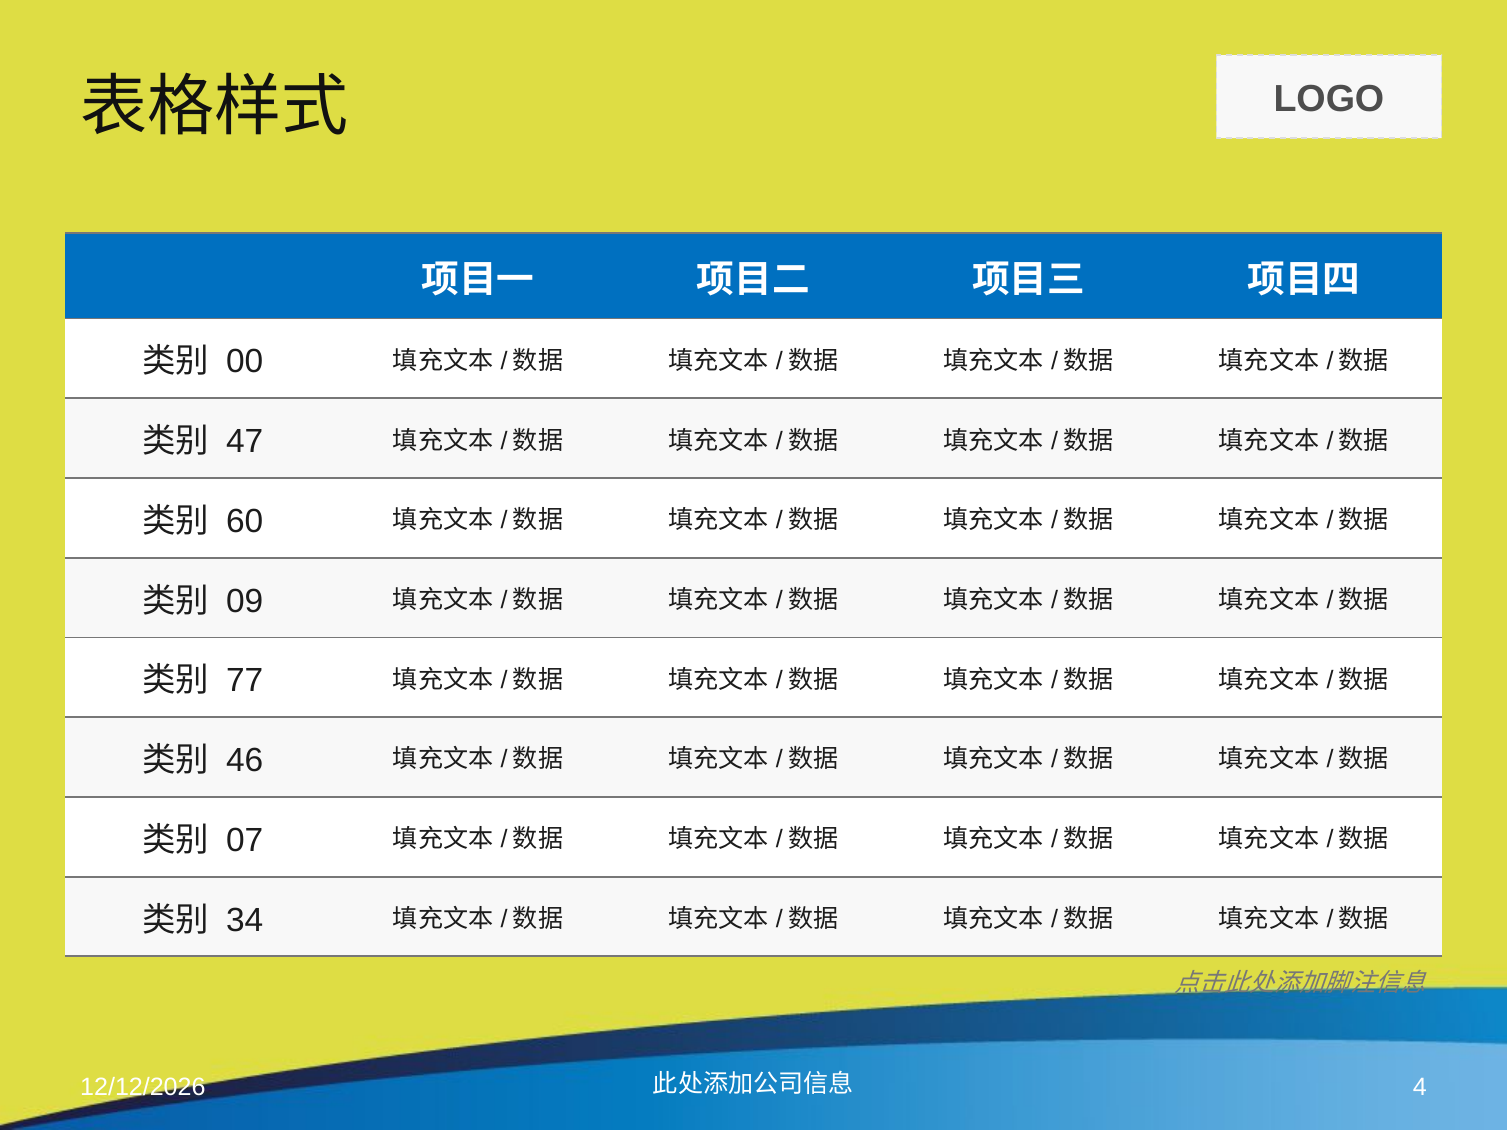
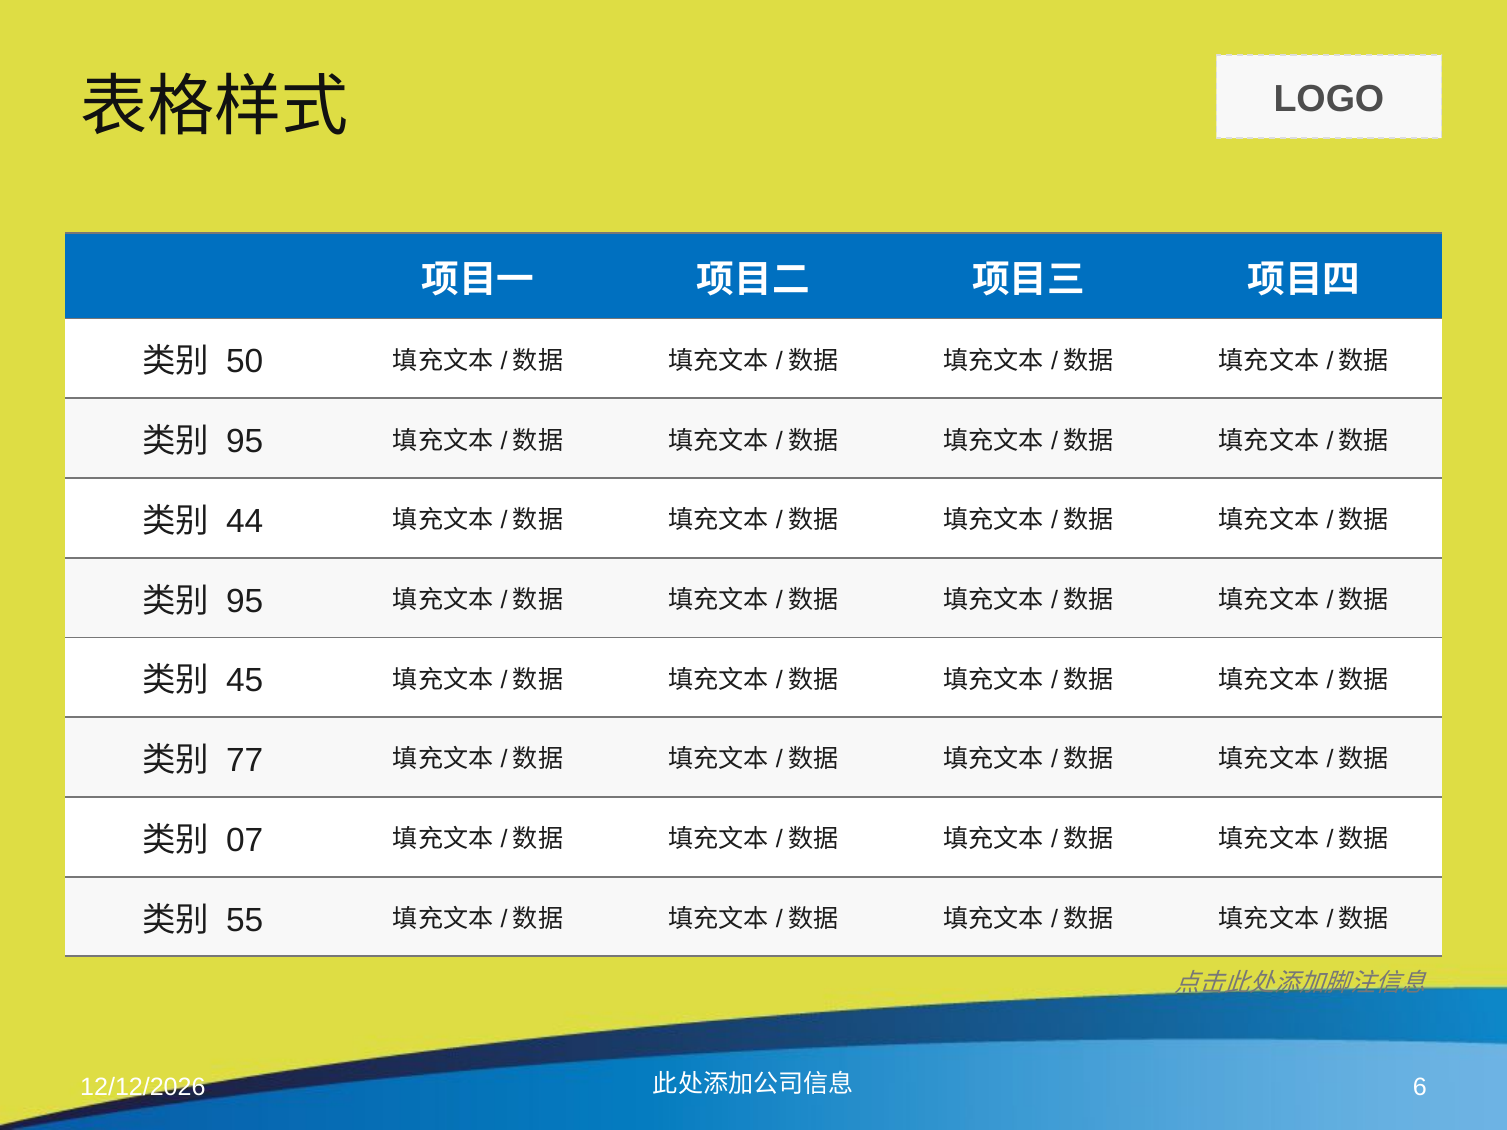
00: 00 -> 50 (245, 362)
47: 47 -> 95 (245, 442)
60: 60 -> 44 (245, 522)
09: 09 -> 95 (245, 601)
77: 77 -> 45 (245, 681)
46: 46 -> 77 (245, 761)
34: 34 -> 55 (245, 920)
4: 4 -> 6 (1420, 1087)
